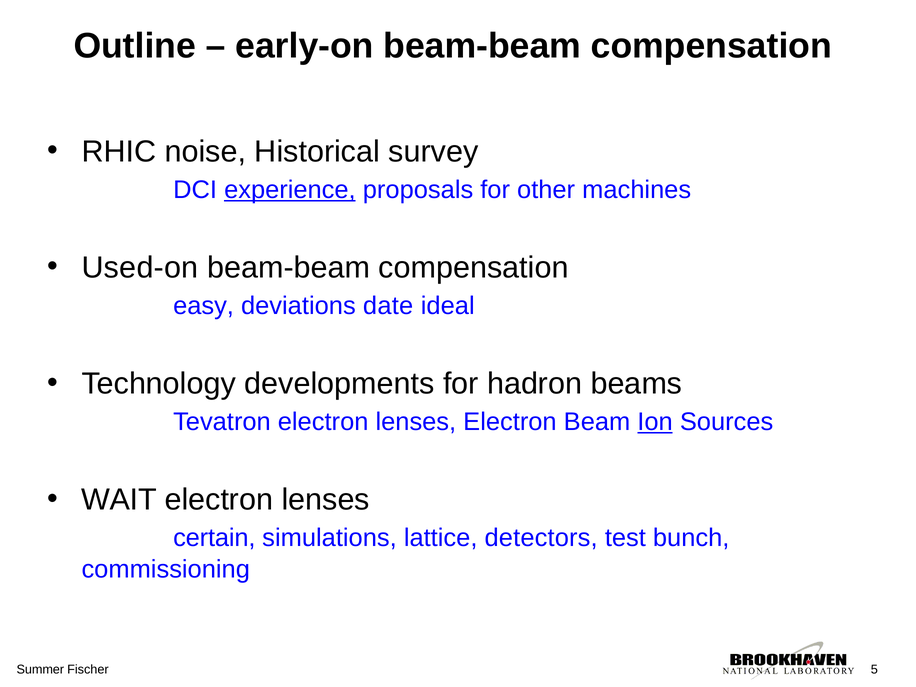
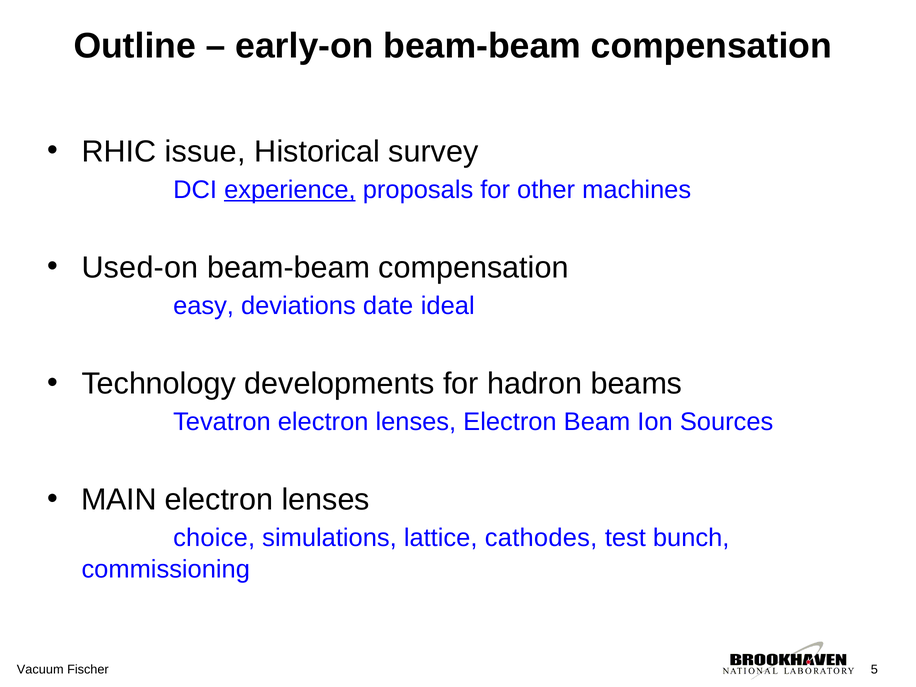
noise: noise -> issue (205, 152)
Ion underline: present -> none (655, 422)
WAIT: WAIT -> MAIN (119, 500)
certain: certain -> choice (214, 538)
detectors: detectors -> cathodes (541, 538)
Summer: Summer -> Vacuum (40, 670)
